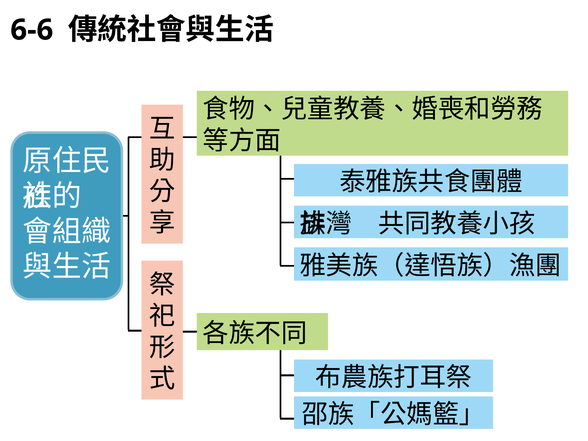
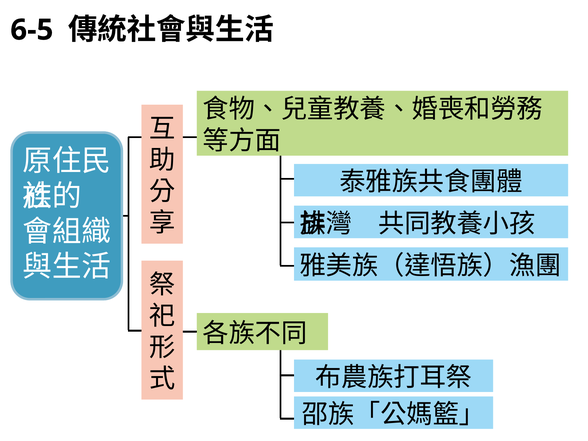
6-6: 6-6 -> 6-5 (32, 30)
